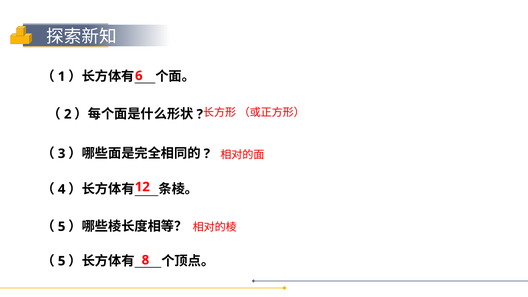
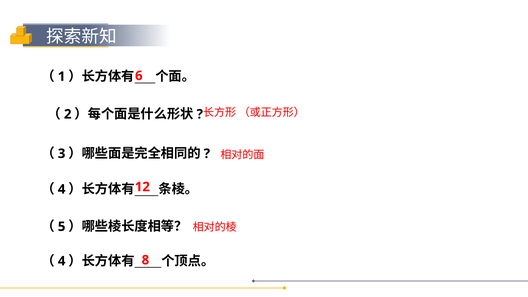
5: 5 -> 4 (62, 261)
